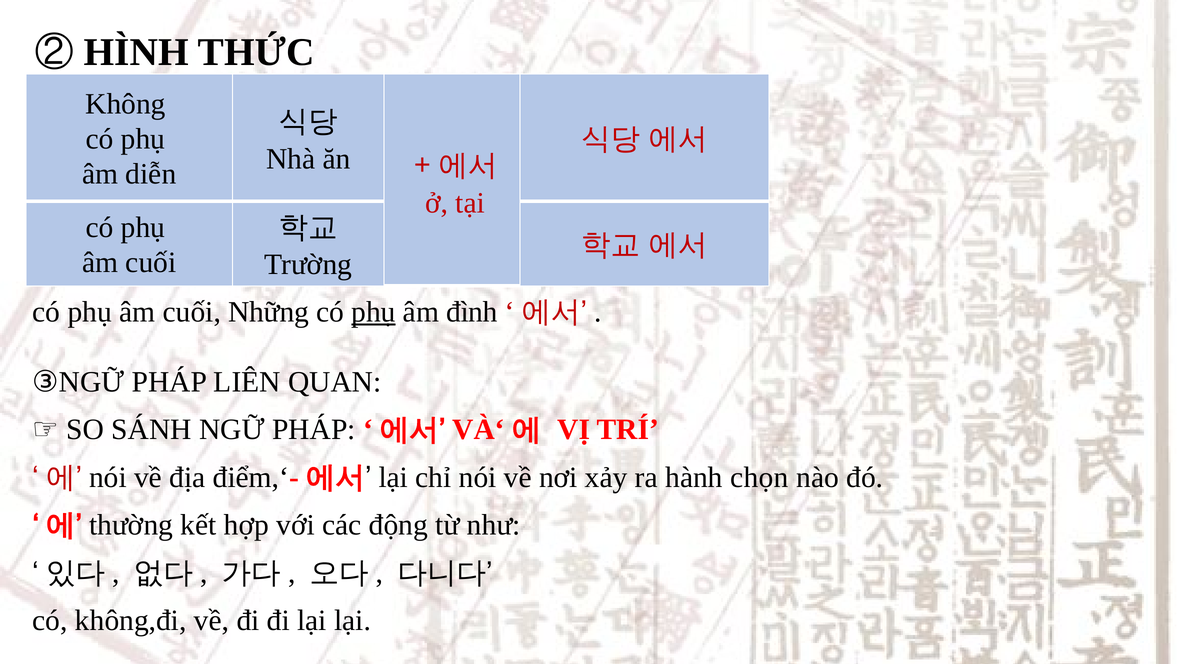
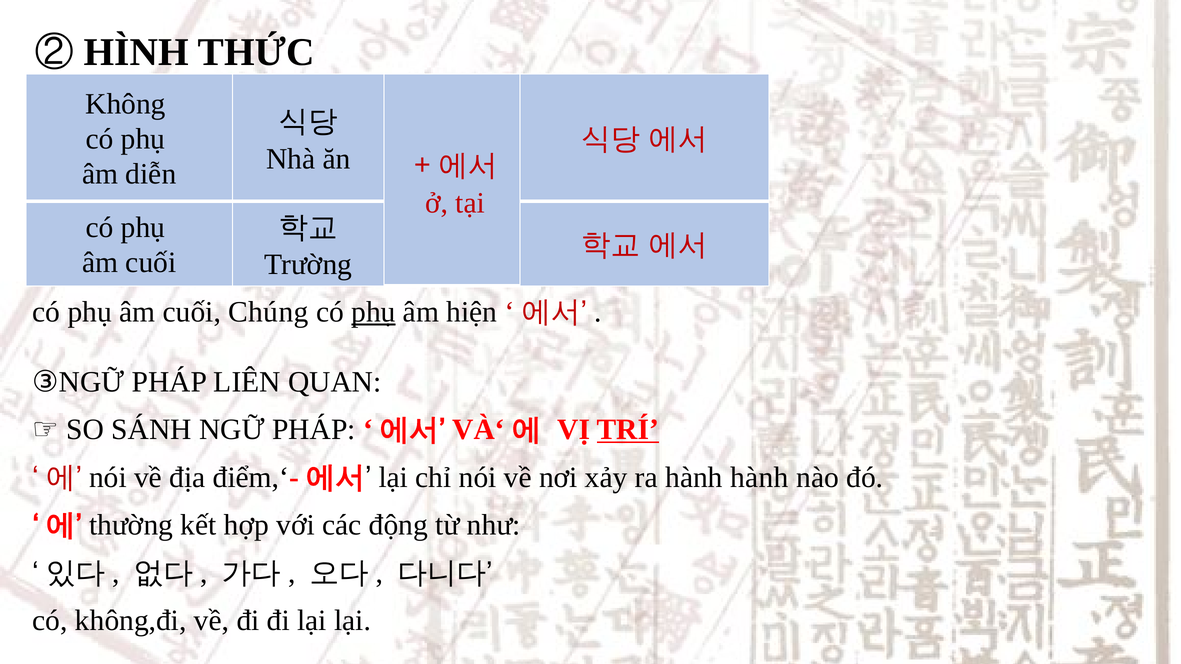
Những: Những -> Chúng (268, 312)
đình: đình -> hiện (472, 312)
TRÍ underline: none -> present (628, 430)
hành chọn: chọn -> hành (759, 478)
